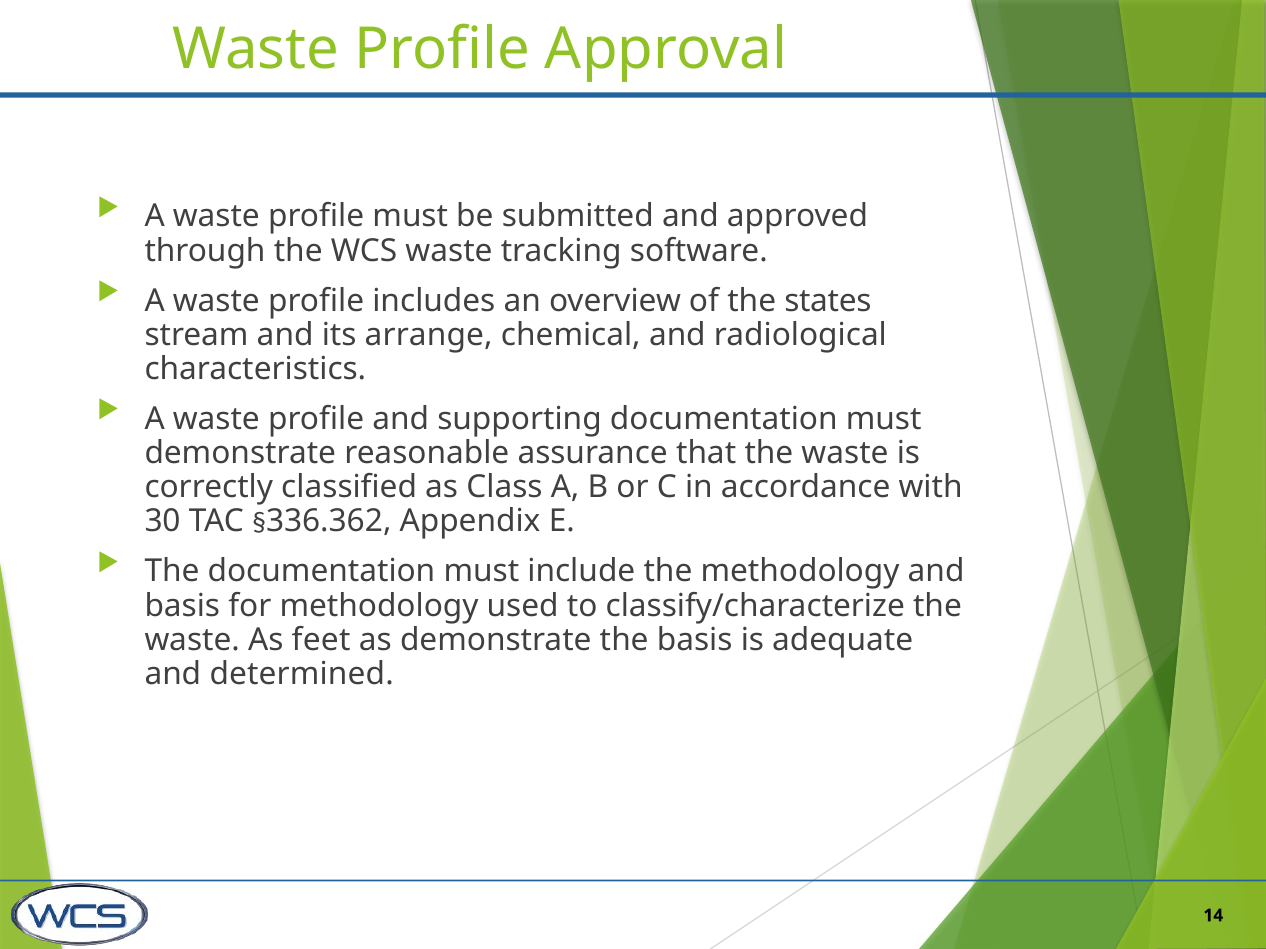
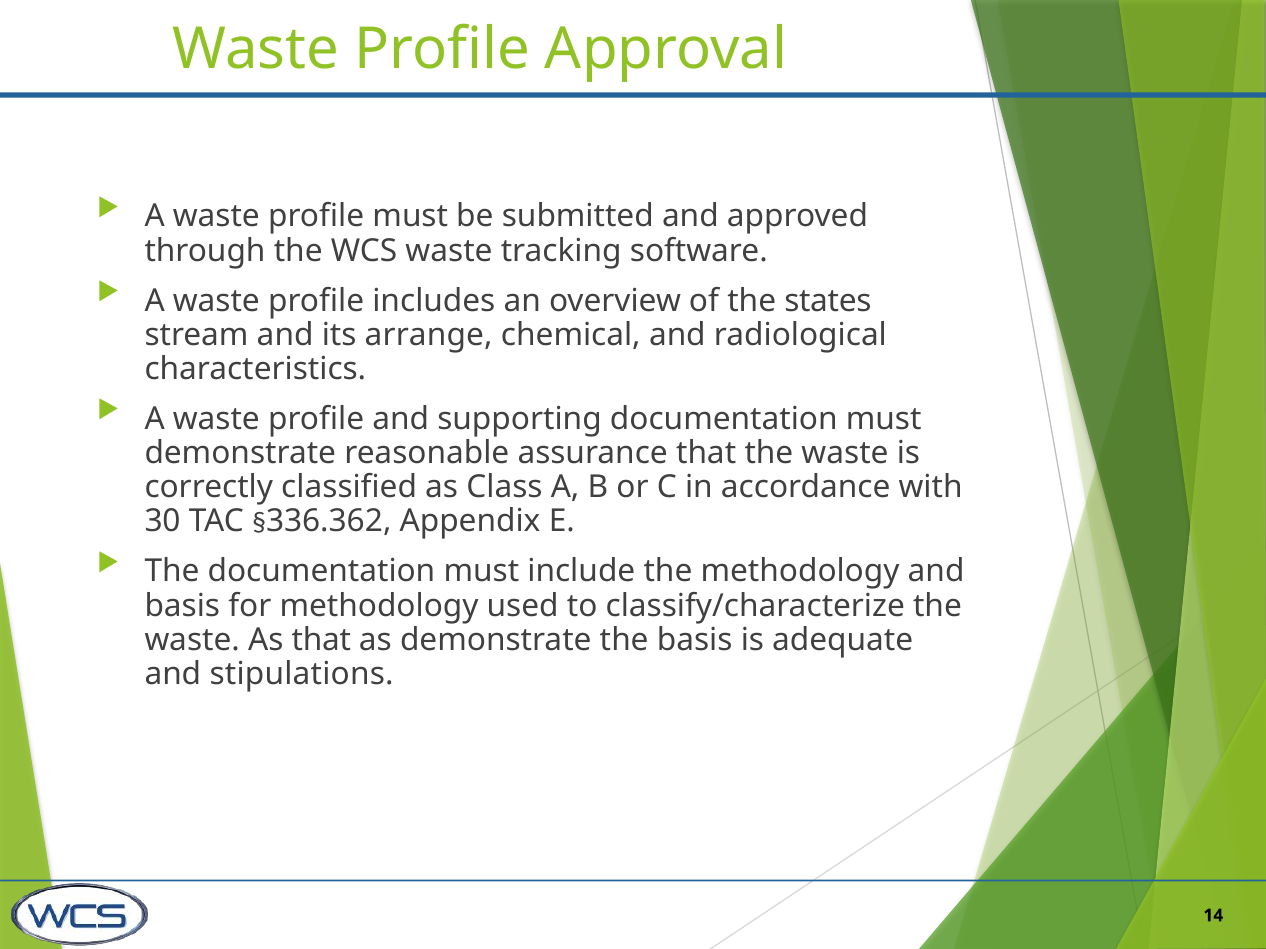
As feet: feet -> that (321, 640)
determined: determined -> stipulations (302, 674)
